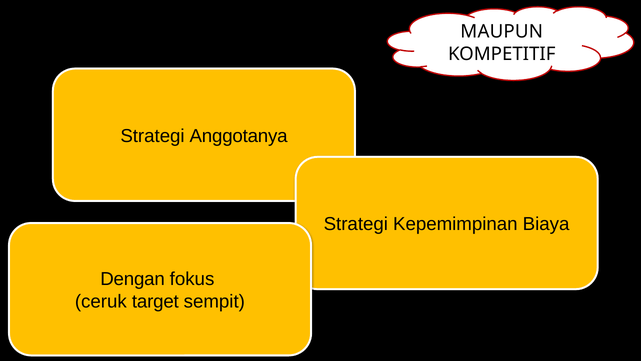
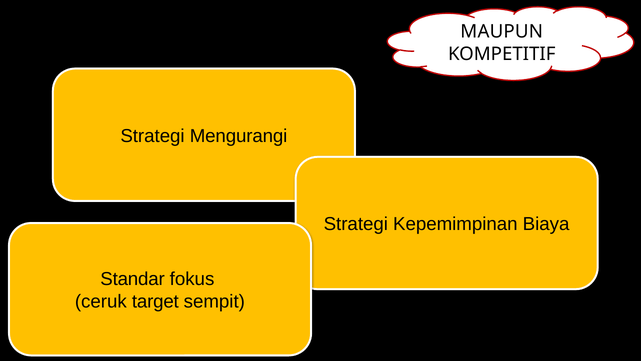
Anggotanya: Anggotanya -> Mengurangi (239, 136)
Dengan: Dengan -> Standar (133, 279)
